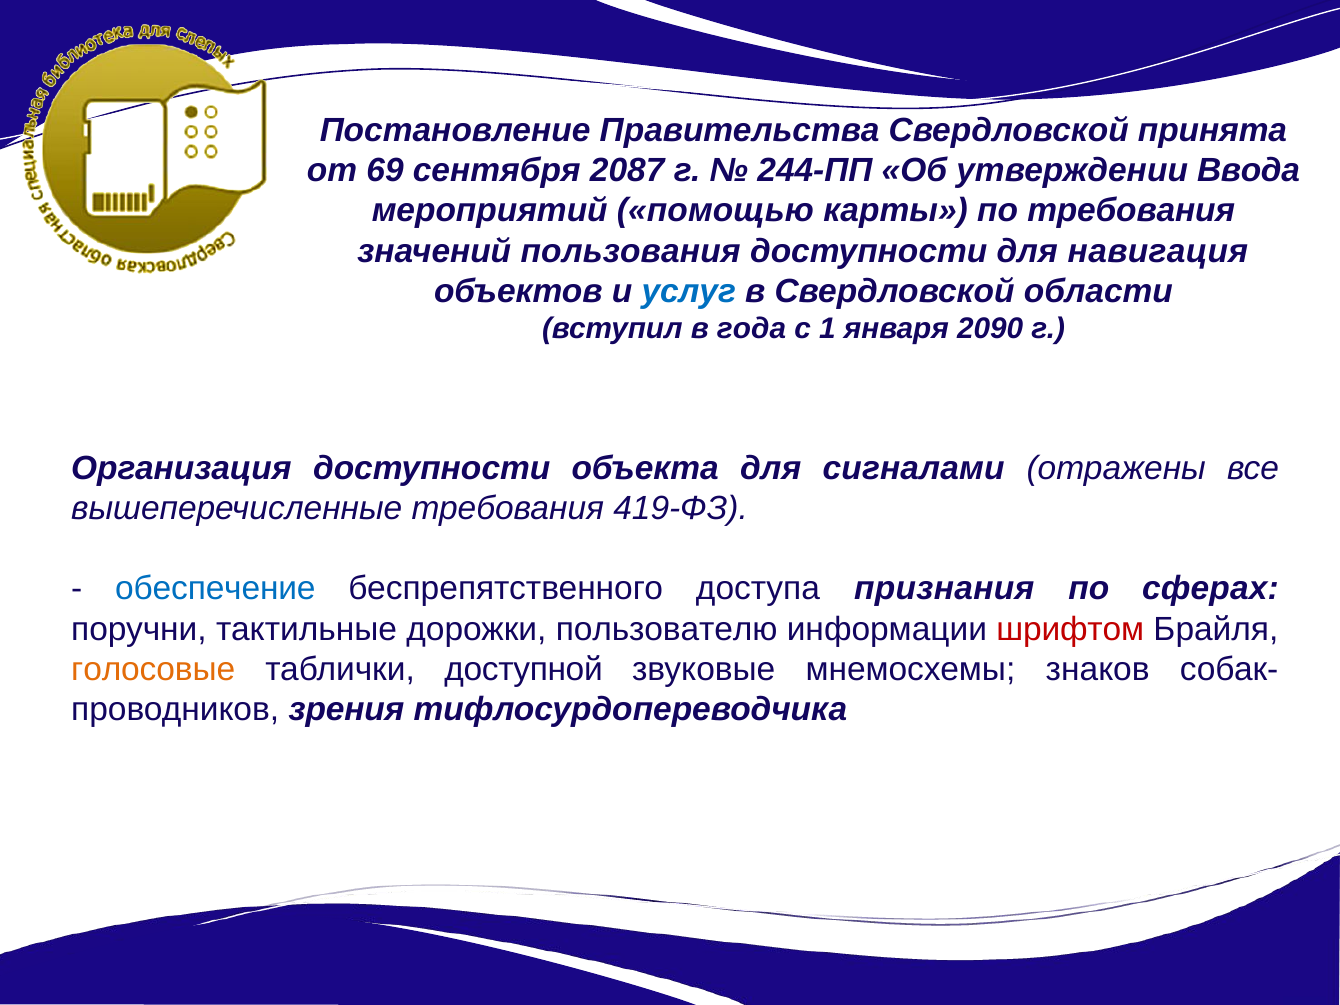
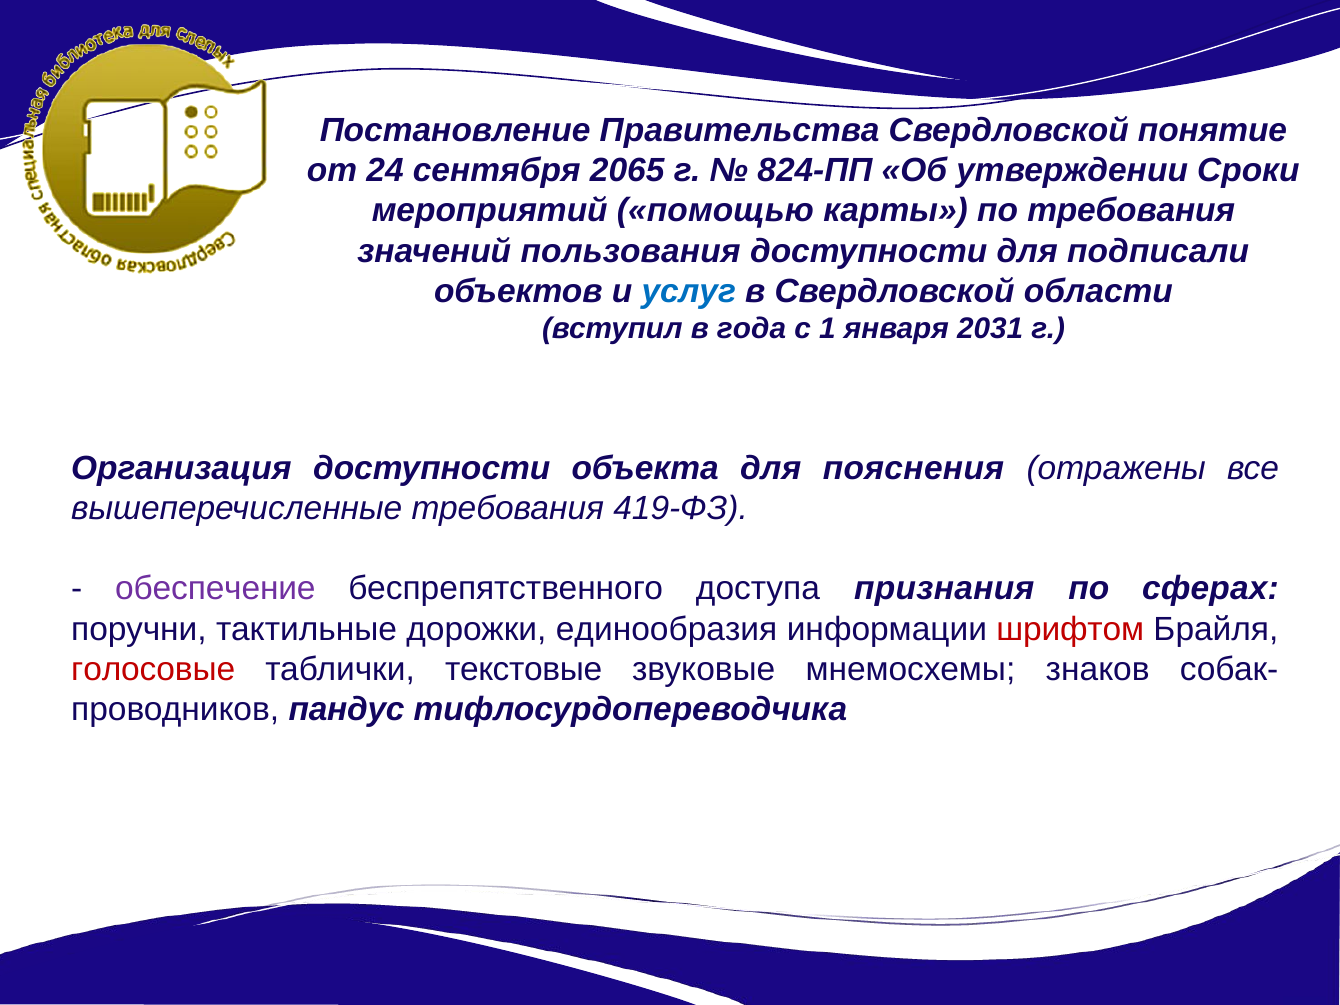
принята: принята -> понятие (1213, 131)
69: 69 -> 24 (385, 171)
2087: 2087 -> 2065 (627, 171)
244-ПП: 244-ПП -> 824-ПП (815, 171)
Ввода: Ввода -> Сроки (1248, 171)
навигация: навигация -> подписали (1158, 251)
2090: 2090 -> 2031 (990, 329)
сигналами: сигналами -> пояснения (913, 468)
обеспечение colour: blue -> purple (215, 589)
пользователю: пользователю -> единообразия (667, 629)
голосовые colour: orange -> red (153, 669)
доступной: доступной -> текстовые (524, 669)
зрения: зрения -> пандус (347, 709)
